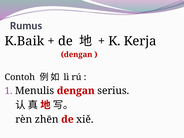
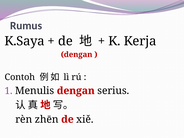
K.Baik: K.Baik -> K.Saya (25, 41)
